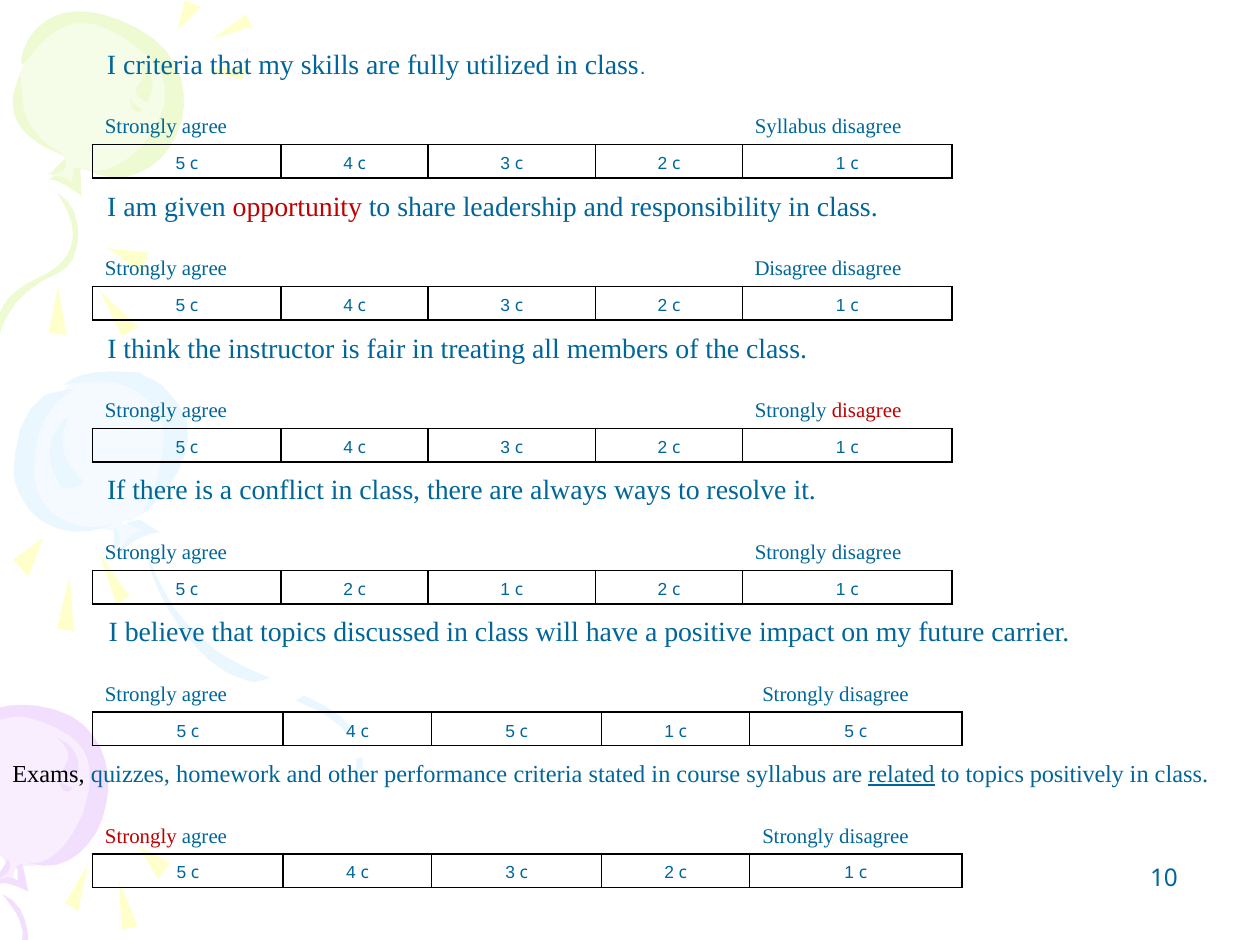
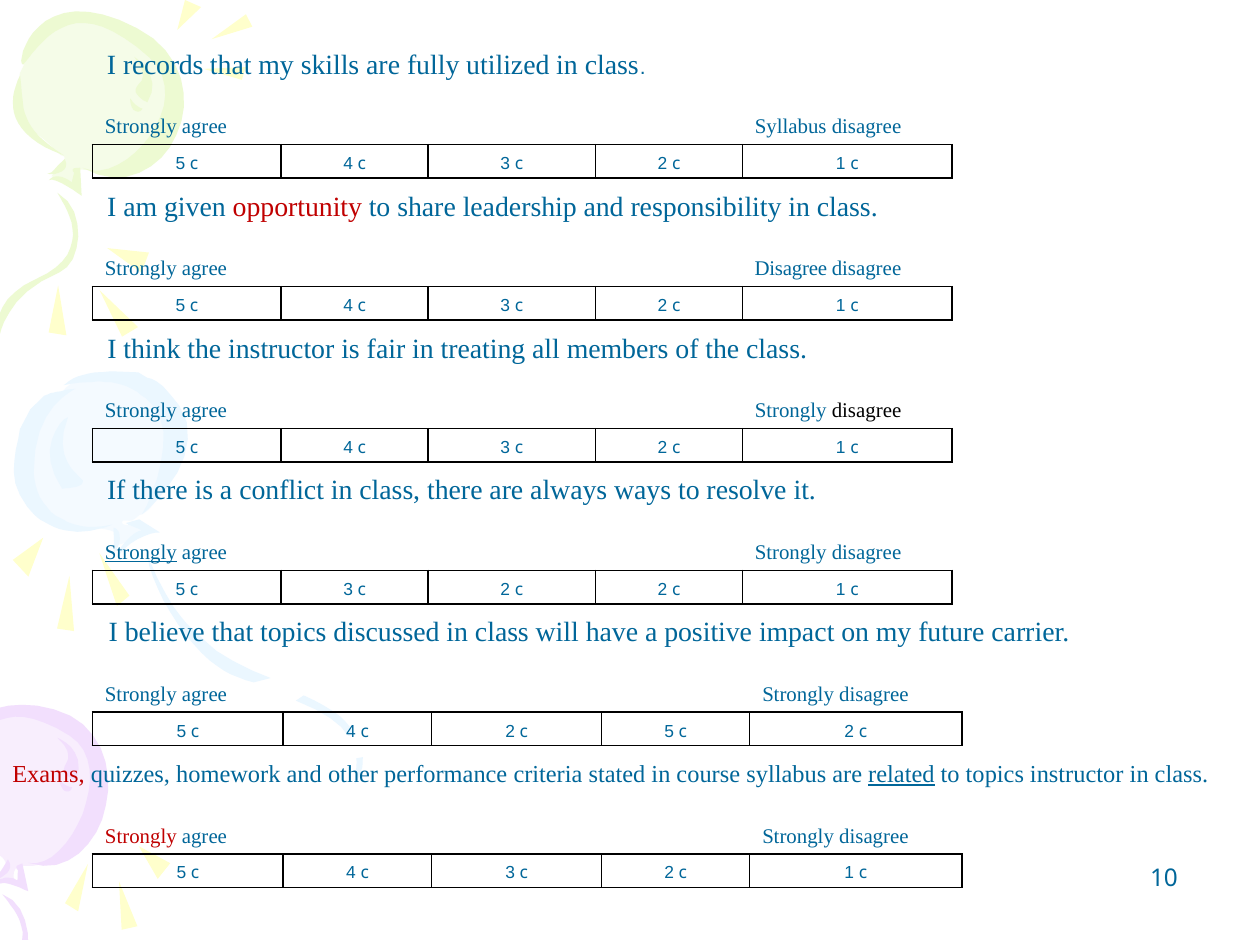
I criteria: criteria -> records (163, 65)
disagree colour: red -> black (867, 411)
Strongly underline: none -> present (141, 552)
5 c 2: 2 -> 3 (348, 589)
1: 1 -> 2 (505, 589)
4 c 5: 5 -> 2 (510, 731)
1: 1 -> 5 (669, 731)
5: 5 -> 2 (849, 731)
Exams colour: black -> red (48, 774)
topics positively: positively -> instructor (1077, 774)
